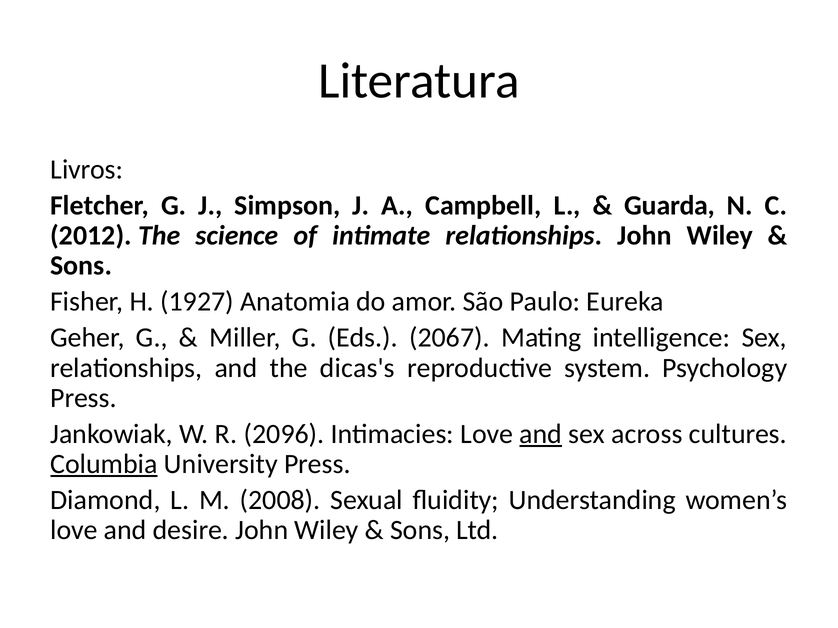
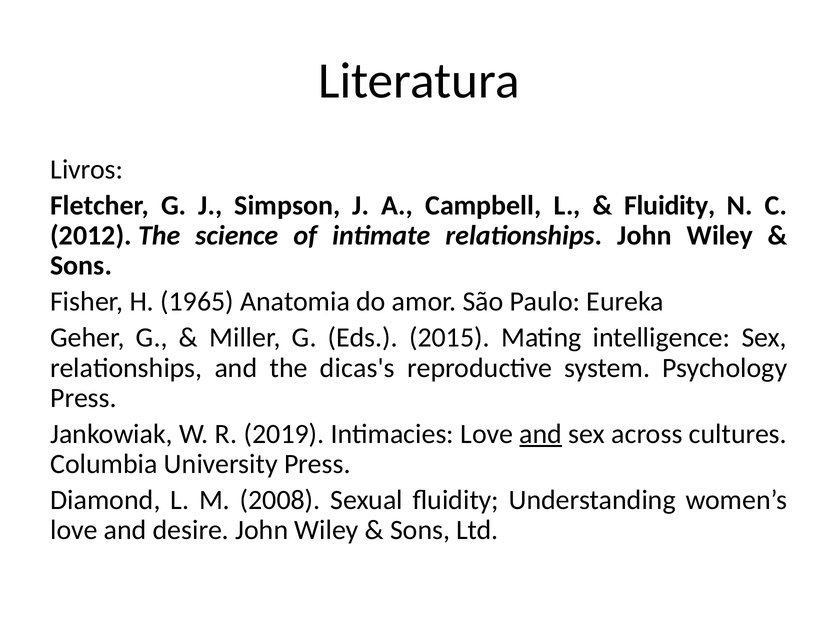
Guarda: Guarda -> Fluidity (670, 206)
1927: 1927 -> 1965 (197, 302)
2067: 2067 -> 2015 (449, 338)
2096: 2096 -> 2019 (284, 434)
Columbia underline: present -> none (104, 464)
